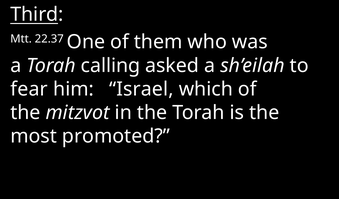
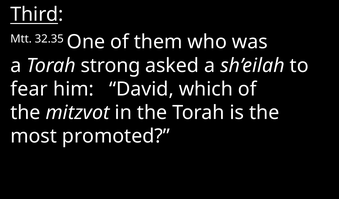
22.37: 22.37 -> 32.35 (49, 39)
calling: calling -> strong (110, 65)
Israel: Israel -> David (141, 89)
